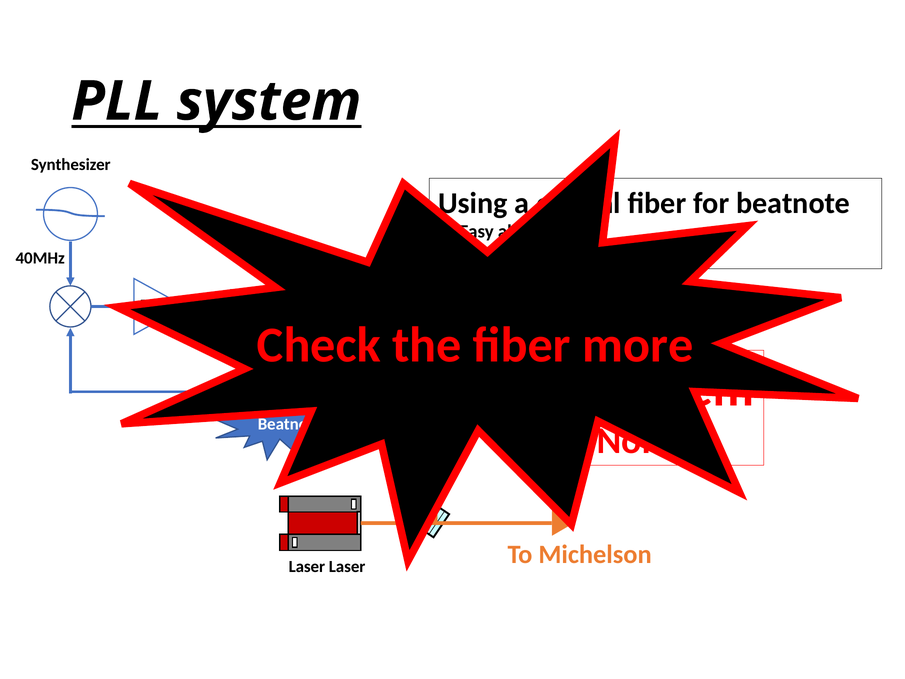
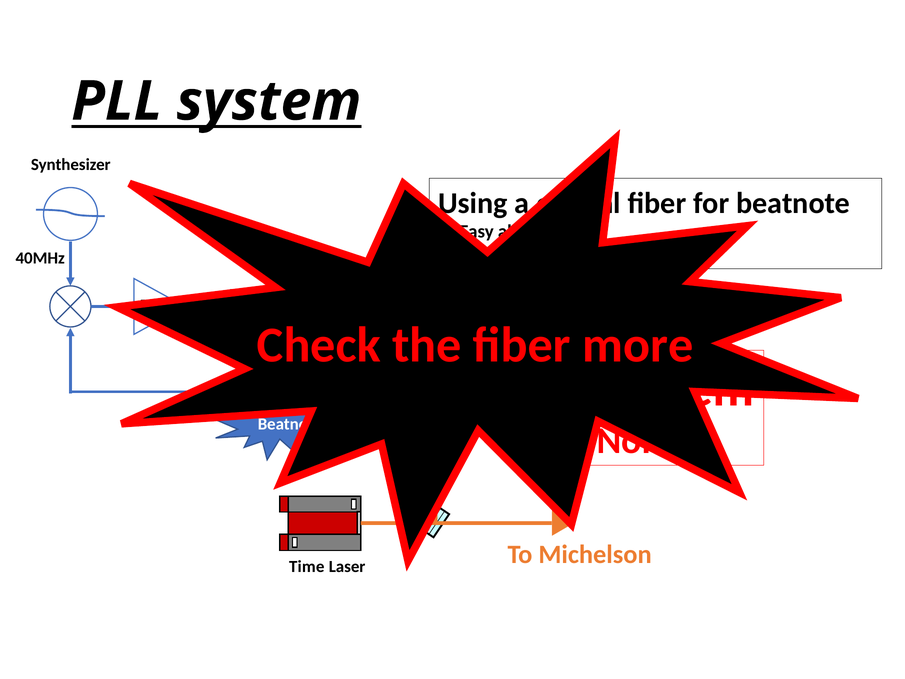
Laser: Laser -> Time (307, 566)
